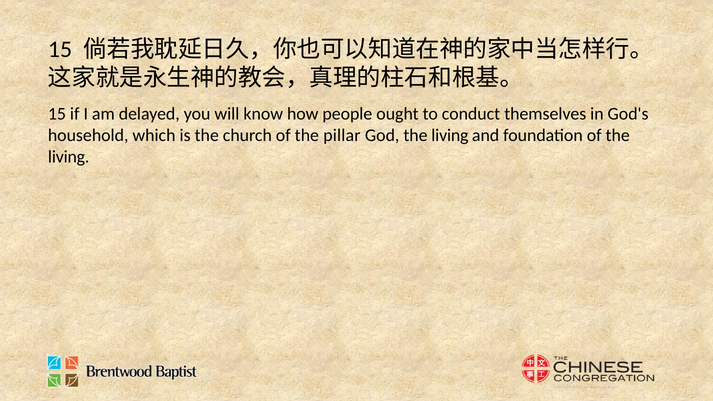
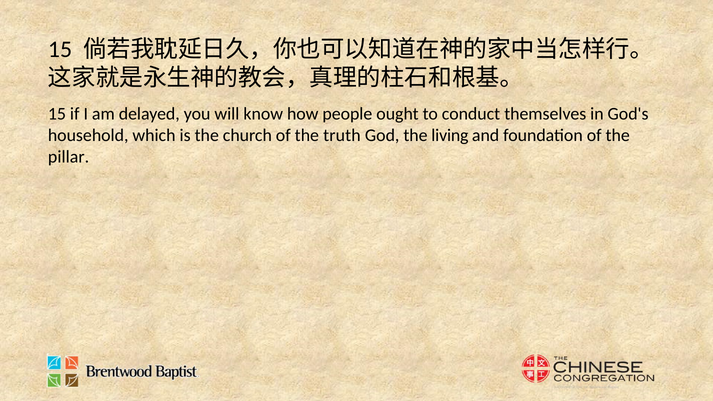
pillar: pillar -> truth (342, 136)
living: living -> pillar (69, 157)
